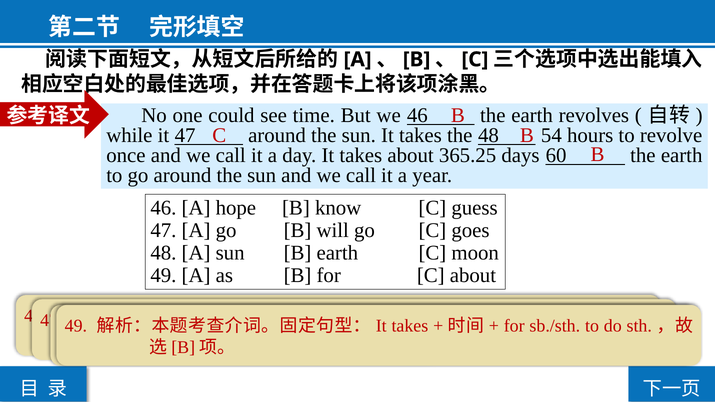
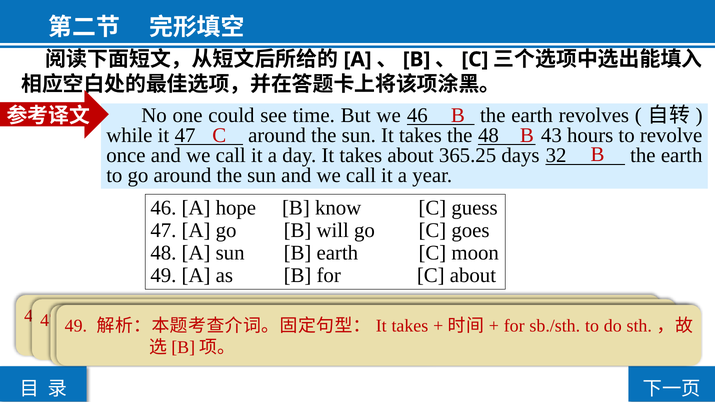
54: 54 -> 43 (551, 135)
60: 60 -> 32 (556, 155)
